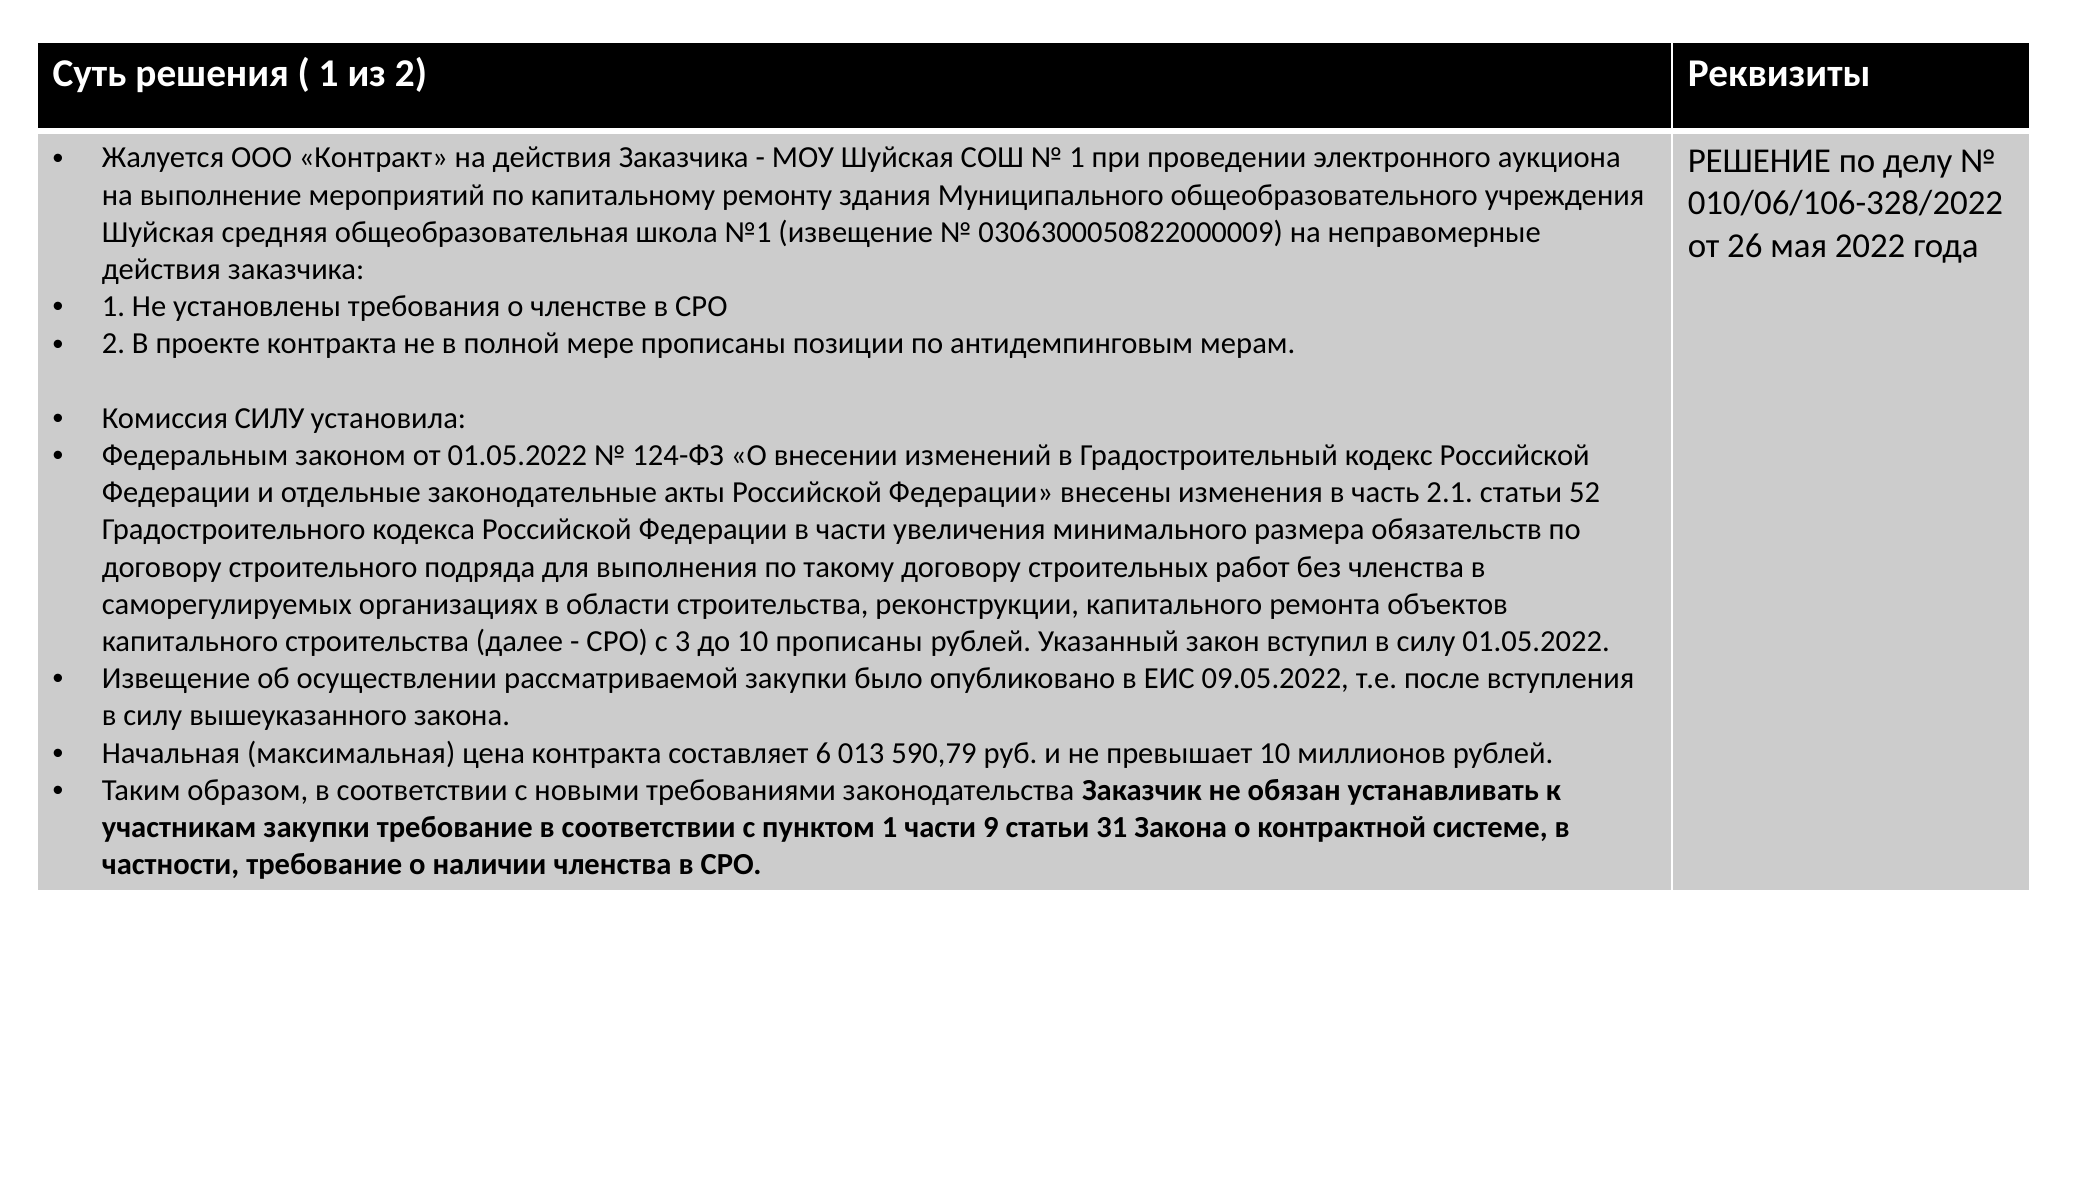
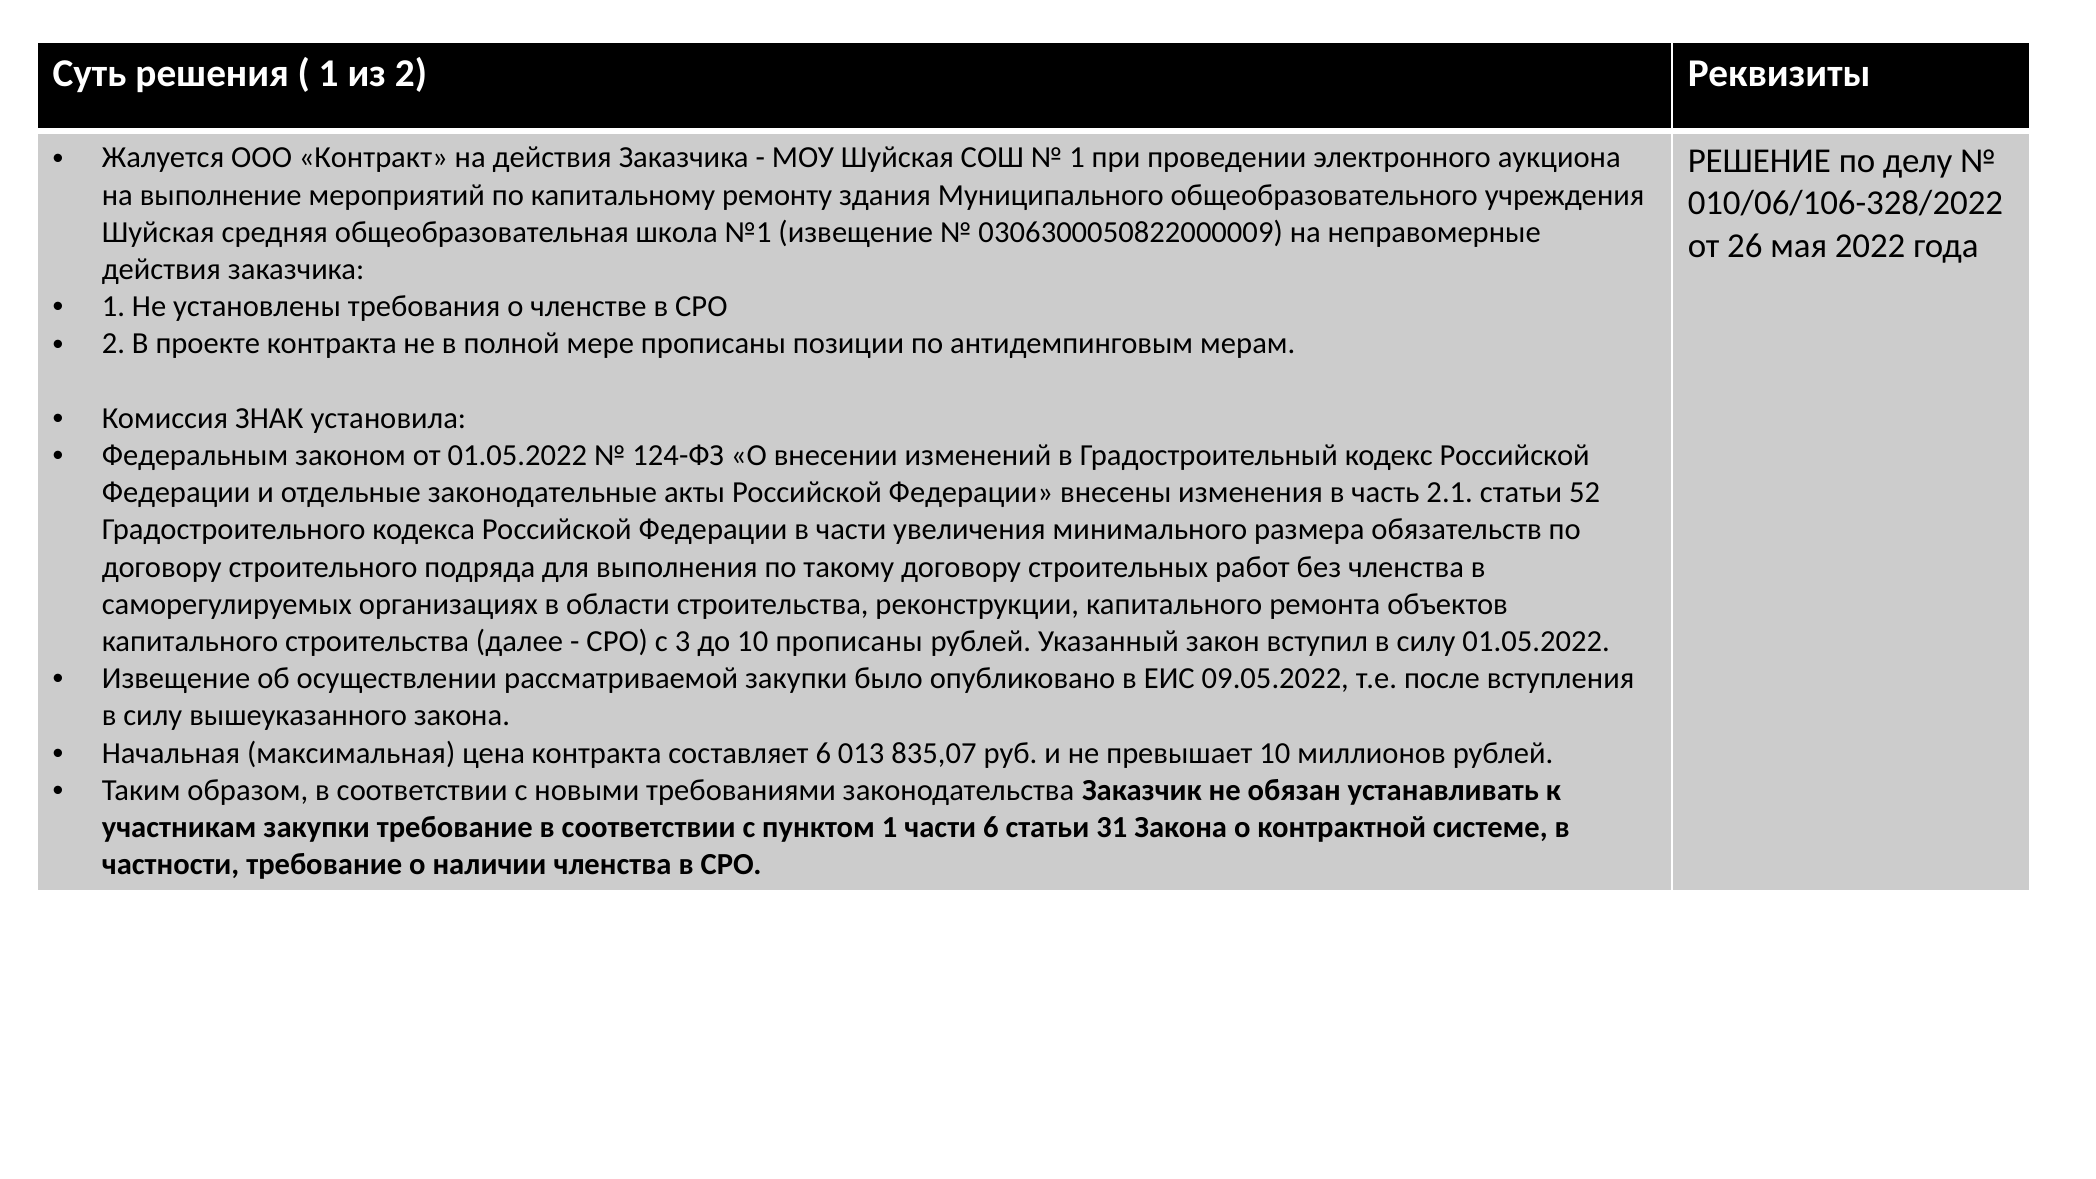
Комиссия СИЛУ: СИЛУ -> ЗНАК (269, 418)
590,79: 590,79 -> 835,07 (934, 753)
части 9: 9 -> 6 (991, 827)
